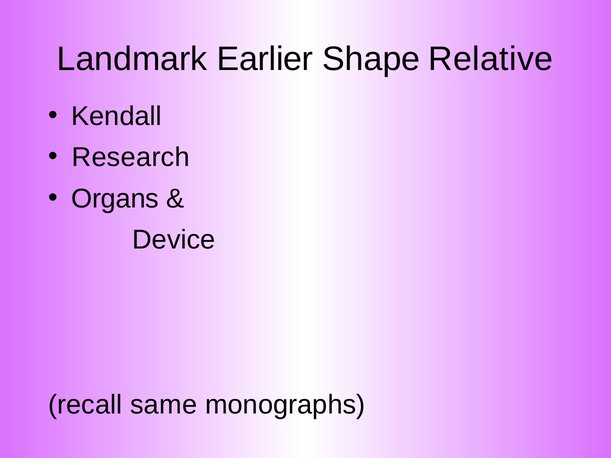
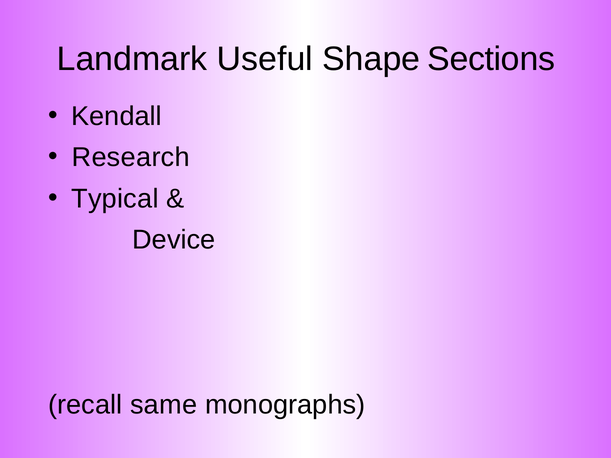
Earlier: Earlier -> Useful (265, 59)
Relative: Relative -> Sections (491, 59)
Organs: Organs -> Typical (115, 199)
